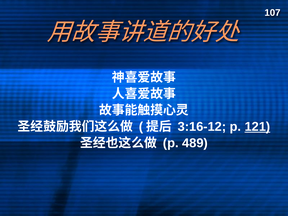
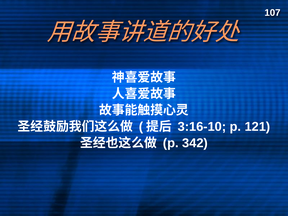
3:16-12: 3:16-12 -> 3:16-10 (202, 127)
121 underline: present -> none (257, 127)
489: 489 -> 342 (195, 143)
